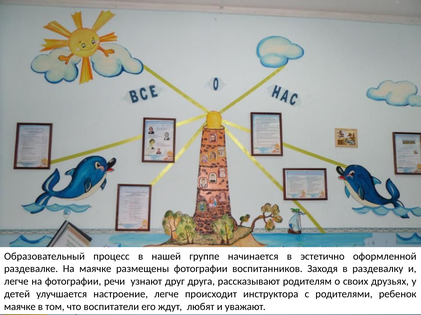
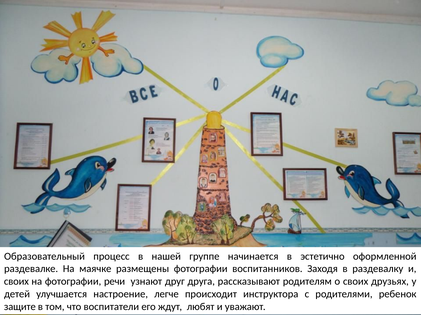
легче: легче -> своих (16, 282)
маячке: маячке -> защите (20, 307)
